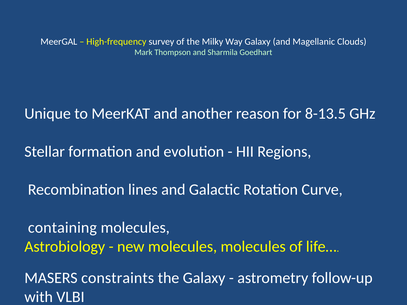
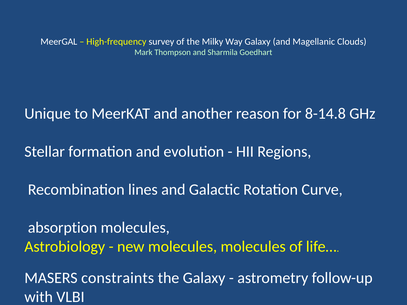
8-13.5: 8-13.5 -> 8-14.8 (325, 114)
containing: containing -> absorption (63, 228)
